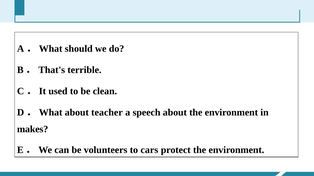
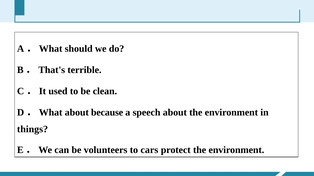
teacher: teacher -> because (107, 113)
makes: makes -> things (33, 130)
